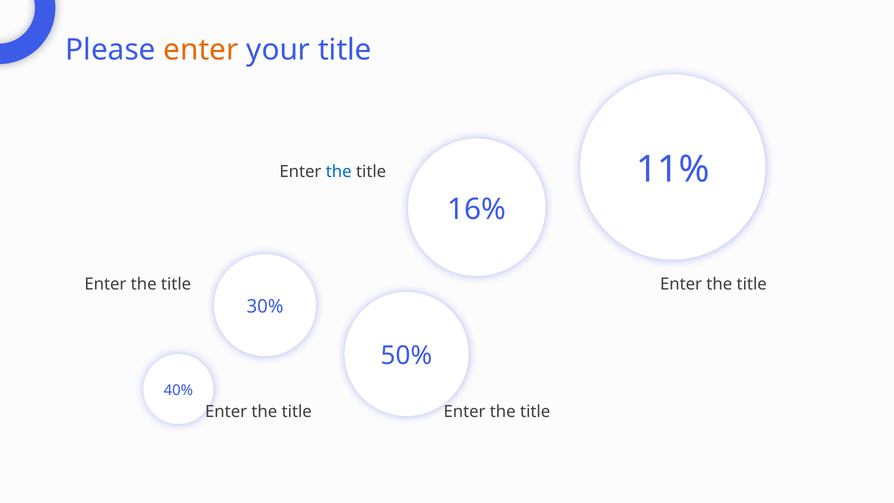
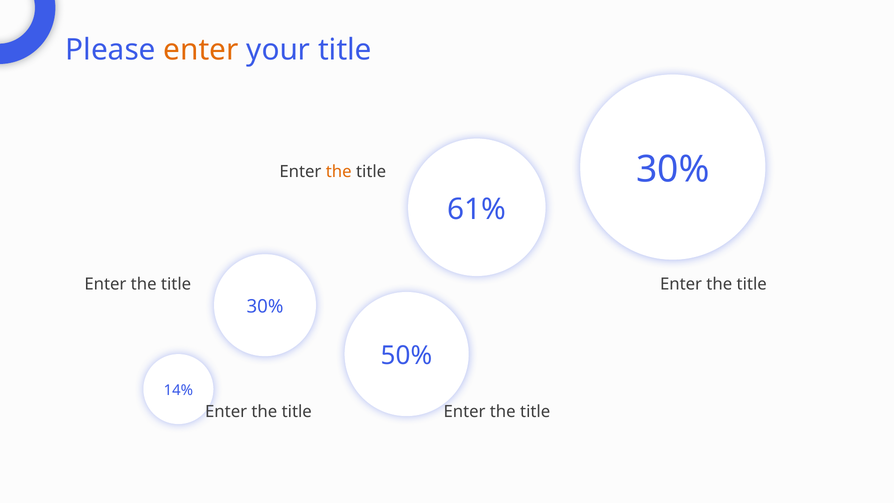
11%: 11% -> 30% (673, 170)
the colour: blue -> orange (339, 172)
16%: 16% -> 61% (477, 209)
40%: 40% -> 14% (178, 390)
